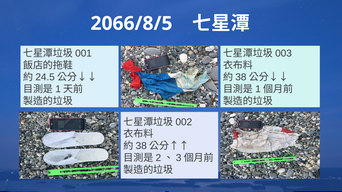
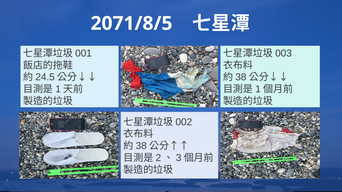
2066/8/5: 2066/8/5 -> 2071/8/5 (131, 24)
